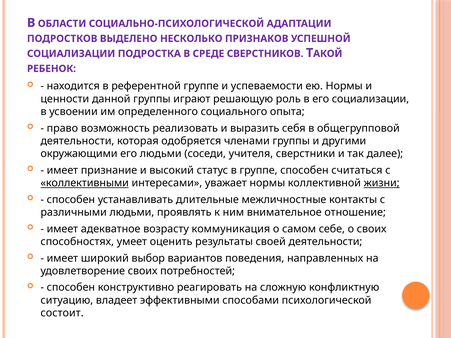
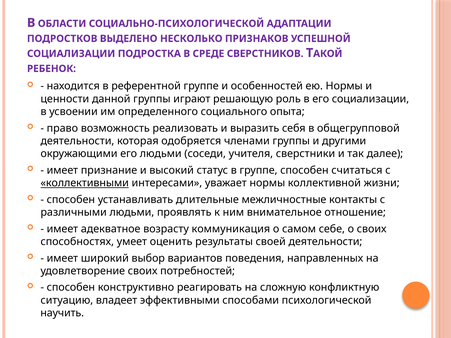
успеваемости: успеваемости -> особенностей (267, 86)
жизни underline: present -> none (382, 183)
состоит: состоит -> научить (62, 313)
